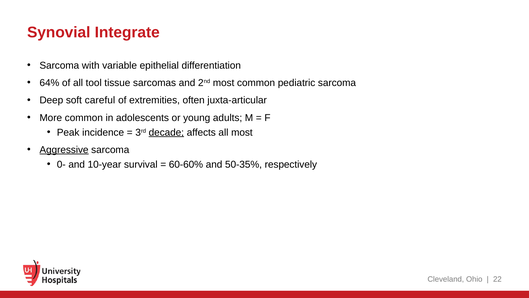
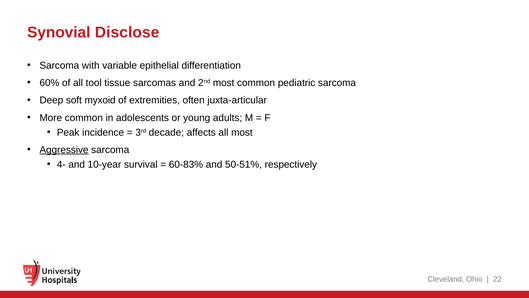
Integrate: Integrate -> Disclose (127, 32)
64%: 64% -> 60% (49, 83)
careful: careful -> myxoid (100, 100)
decade underline: present -> none (166, 132)
0-: 0- -> 4- (61, 164)
60-60%: 60-60% -> 60-83% (186, 164)
50-35%: 50-35% -> 50-51% (244, 164)
